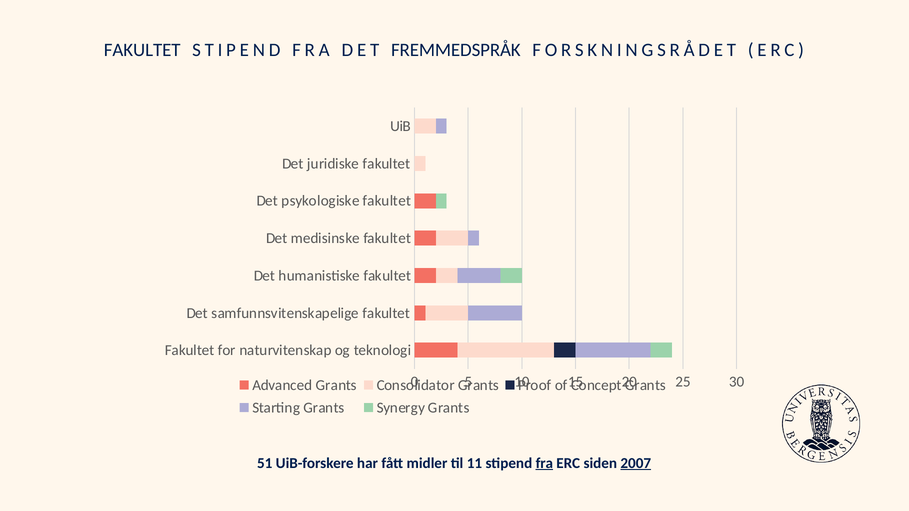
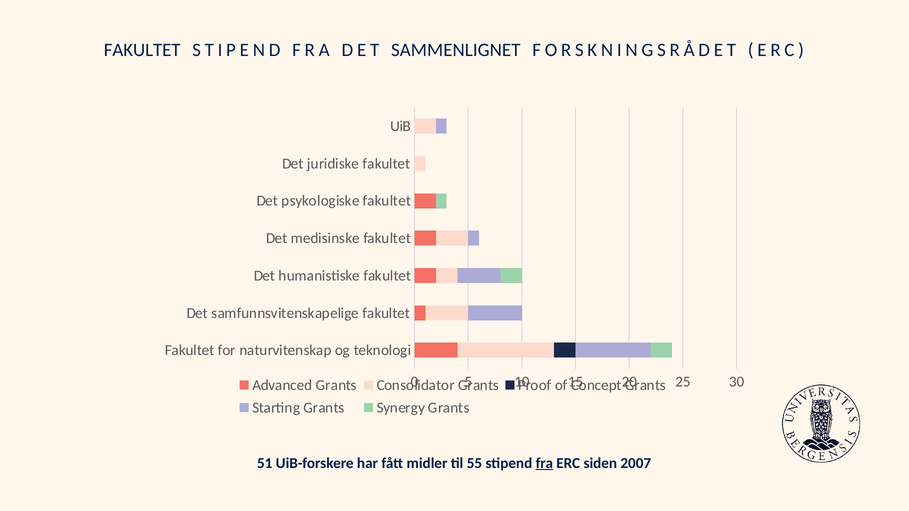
FREMMEDSPRÅK: FREMMEDSPRÅK -> SAMMENLIGNET (456, 50)
11: 11 -> 55 (475, 463)
2007 underline: present -> none (636, 463)
